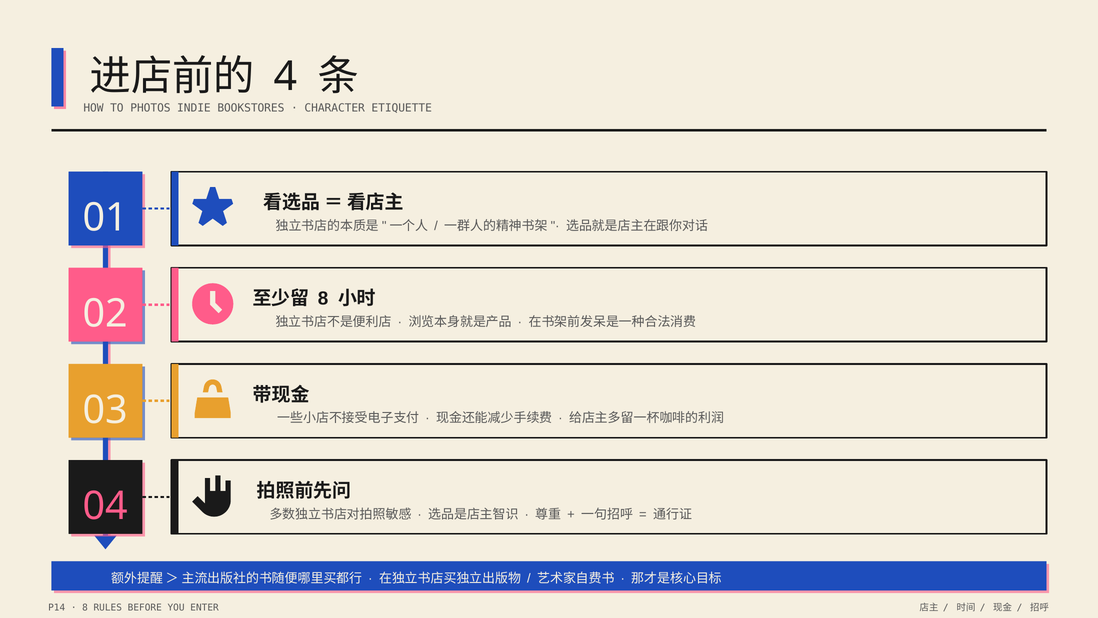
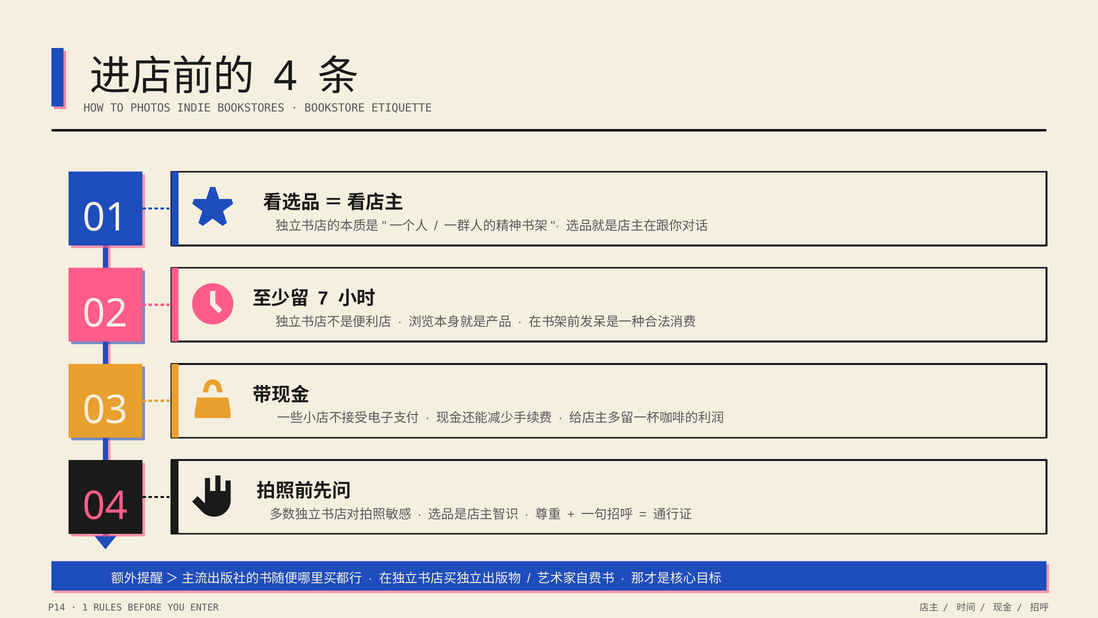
CHARACTER: CHARACTER -> BOOKSTORE (335, 108)
8: 8 -> 7 (323, 299)
8: 8 -> 1 (85, 607)
